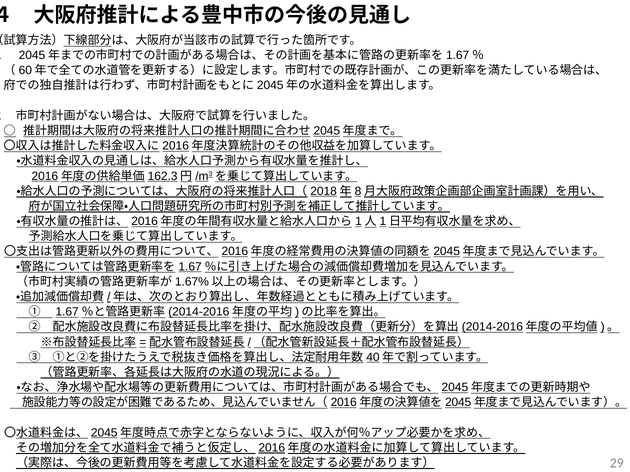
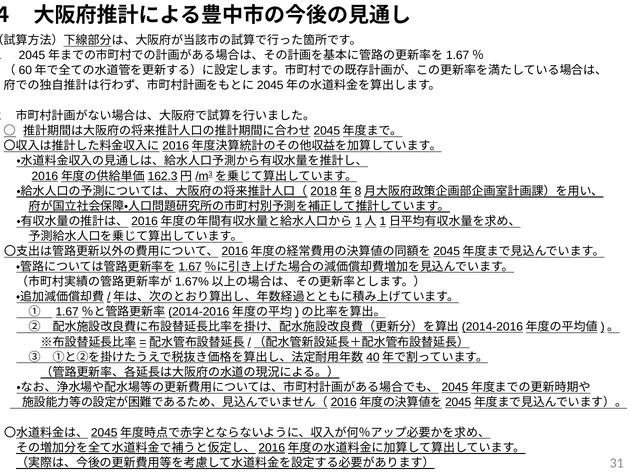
29: 29 -> 31 (617, 463)
